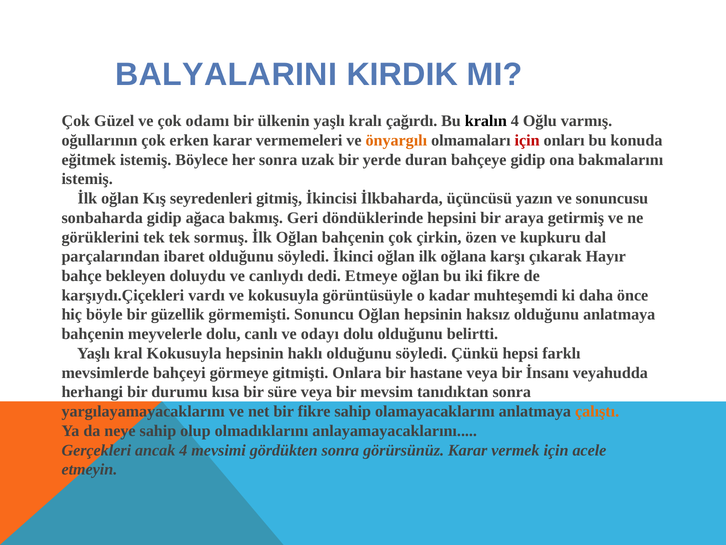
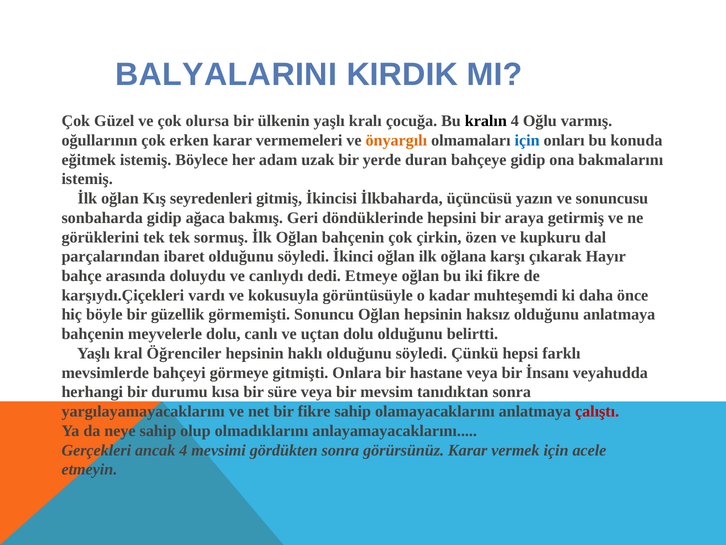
odamı: odamı -> olursa (207, 121)
çağırdı: çağırdı -> çocuğa (412, 121)
için colour: red -> blue (527, 140)
her sonra: sonra -> adam (278, 160)
bekleyen: bekleyen -> arasında (136, 276)
odayı: odayı -> uçtan (320, 334)
kral Kokusuyla: Kokusuyla -> Öğrenciler (184, 353)
çalıştı colour: orange -> red (597, 411)
